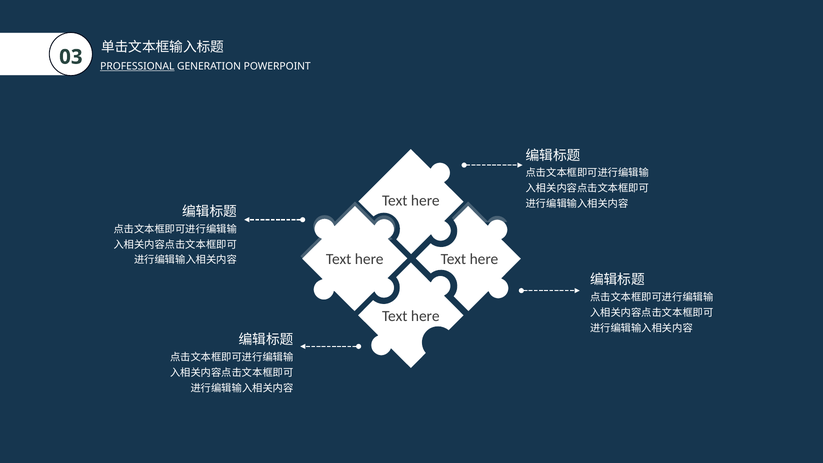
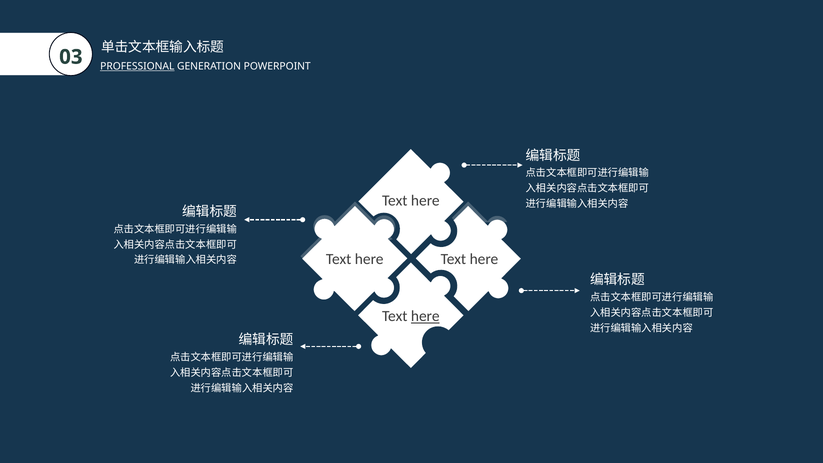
here underline: none -> present (425, 316)
